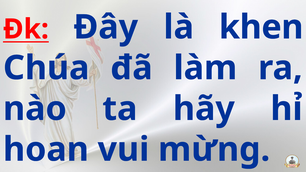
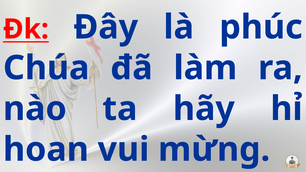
khen: khen -> phúc (261, 27)
